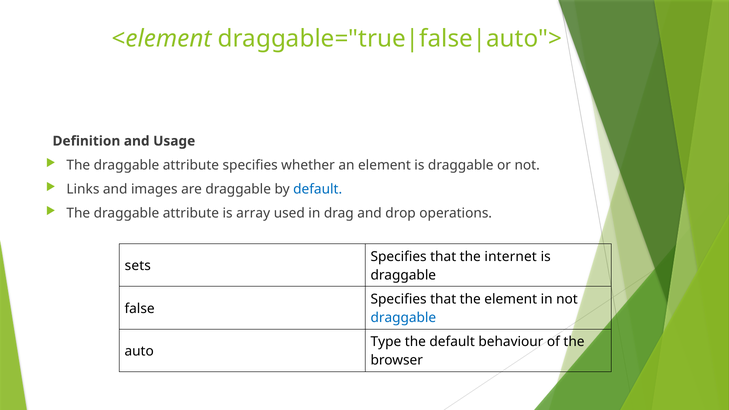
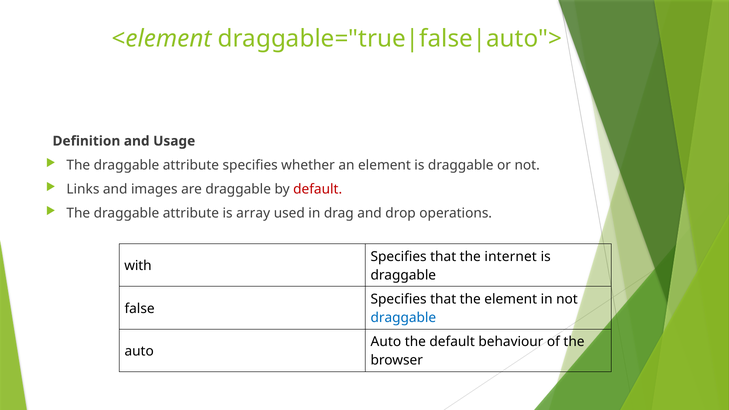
default colour: blue -> red (318, 189)
sets: sets -> with (138, 266)
Type: Type -> Auto (386, 342)
